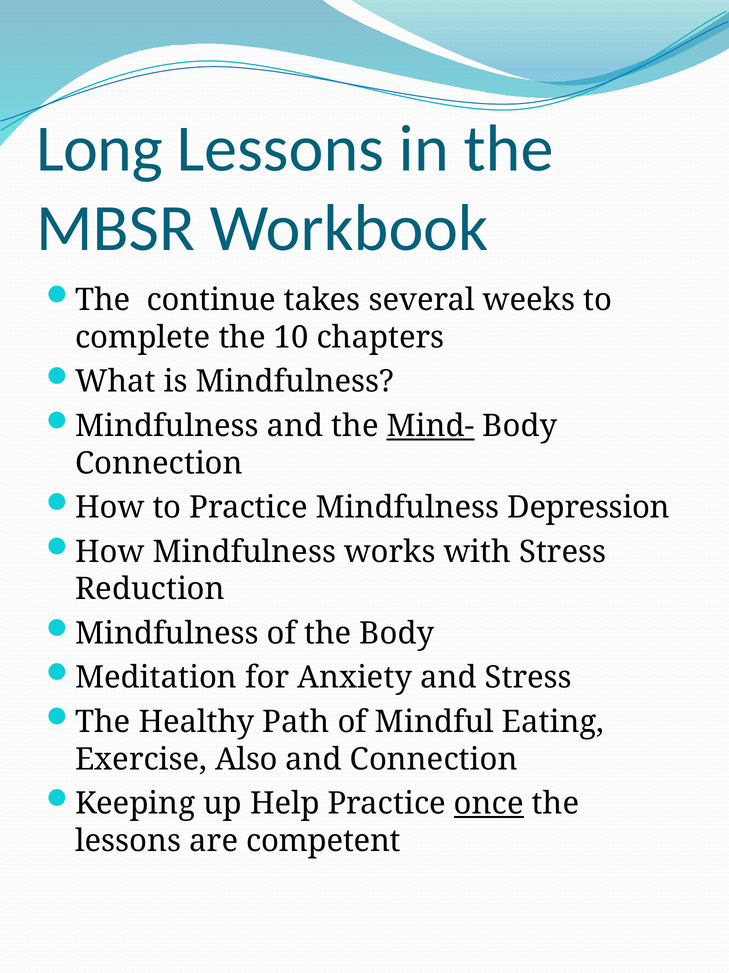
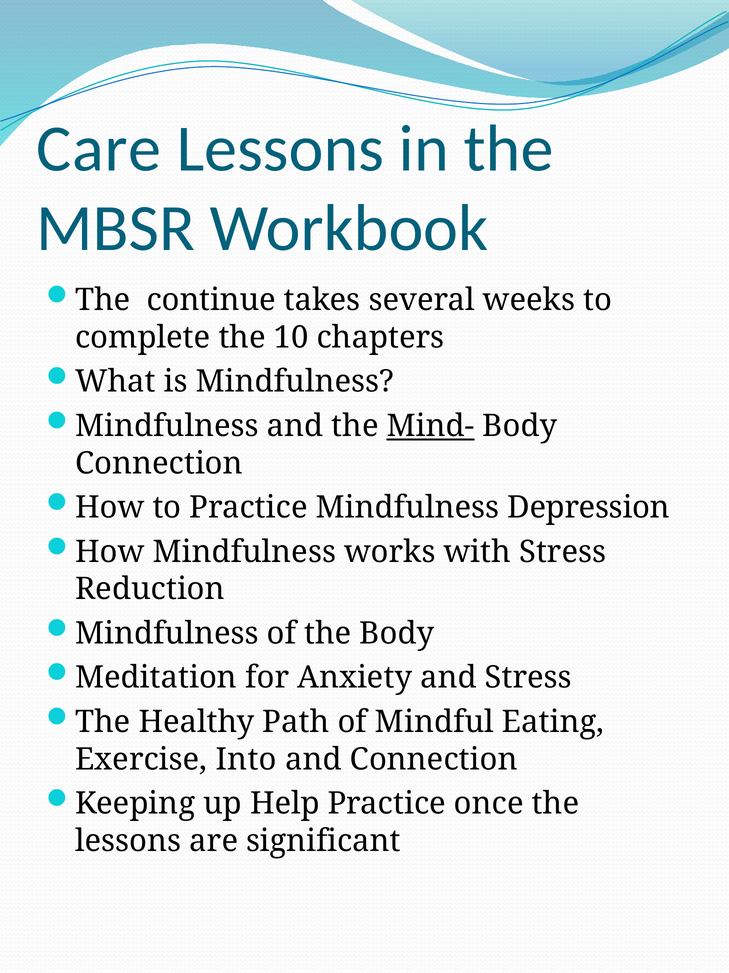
Long: Long -> Care (99, 149)
Also: Also -> Into (246, 758)
once underline: present -> none (489, 803)
competent: competent -> significant (323, 840)
